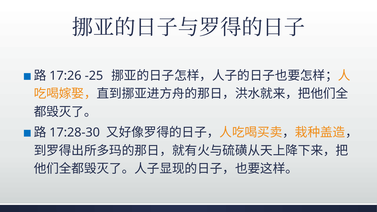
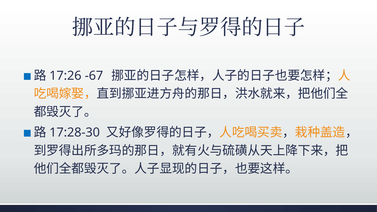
-25: -25 -> -67 (94, 76)
